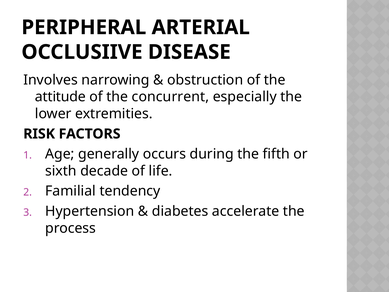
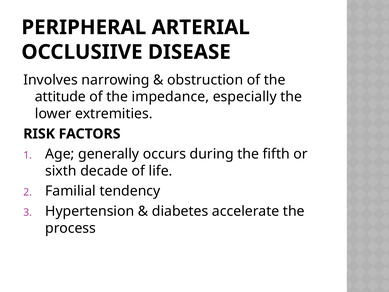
concurrent: concurrent -> impedance (170, 97)
